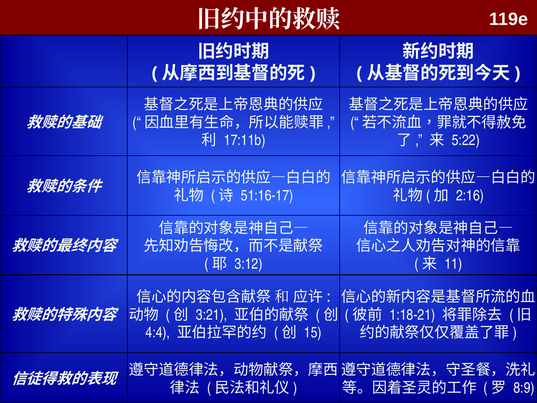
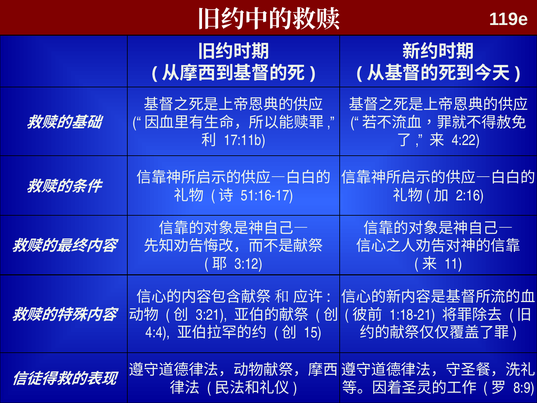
5:22: 5:22 -> 4:22 (466, 140)
